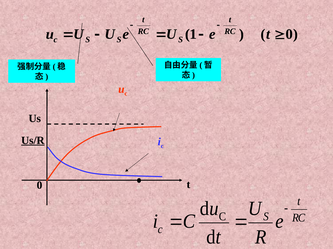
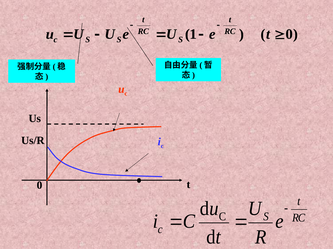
Us/R underline: present -> none (33, 141)
